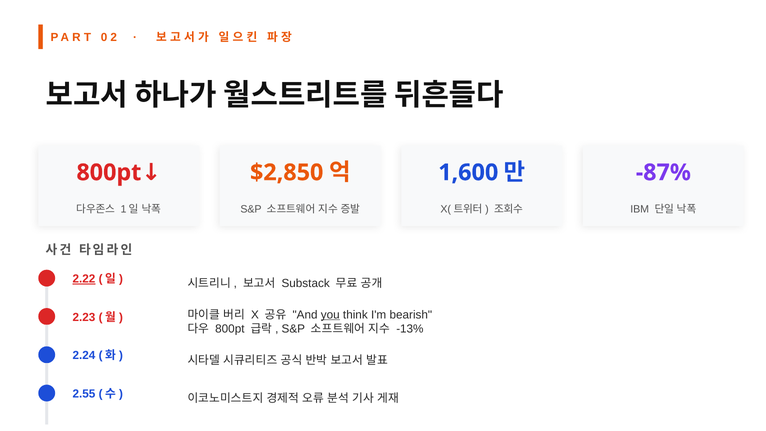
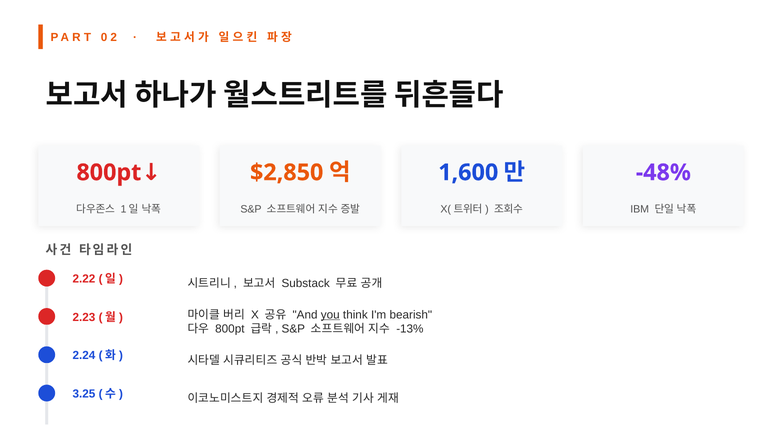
-87%: -87% -> -48% (663, 172)
2.22 underline: present -> none (84, 279)
2.55: 2.55 -> 3.25 (84, 394)
